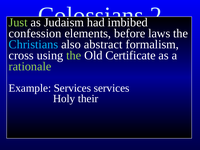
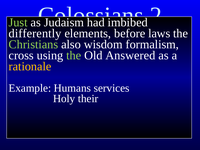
confession: confession -> differently (35, 33)
Christians colour: light blue -> light green (33, 44)
abstract: abstract -> wisdom (103, 44)
Certificate: Certificate -> Answered (130, 55)
rationale colour: light green -> yellow (30, 66)
Example Services: Services -> Humans (72, 88)
